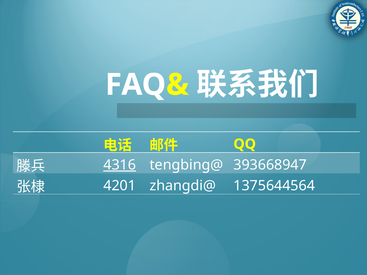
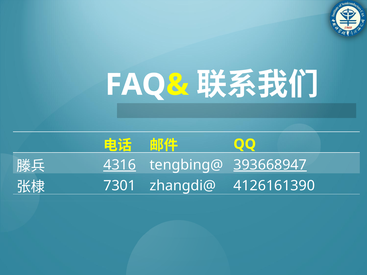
393668947 underline: none -> present (270, 165)
4201: 4201 -> 7301 (120, 186)
1375644564: 1375644564 -> 4126161390 (274, 186)
